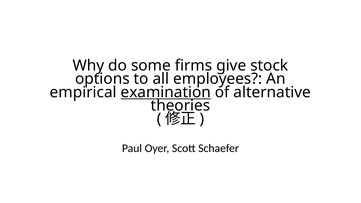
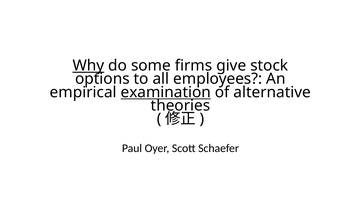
Why underline: none -> present (88, 66)
